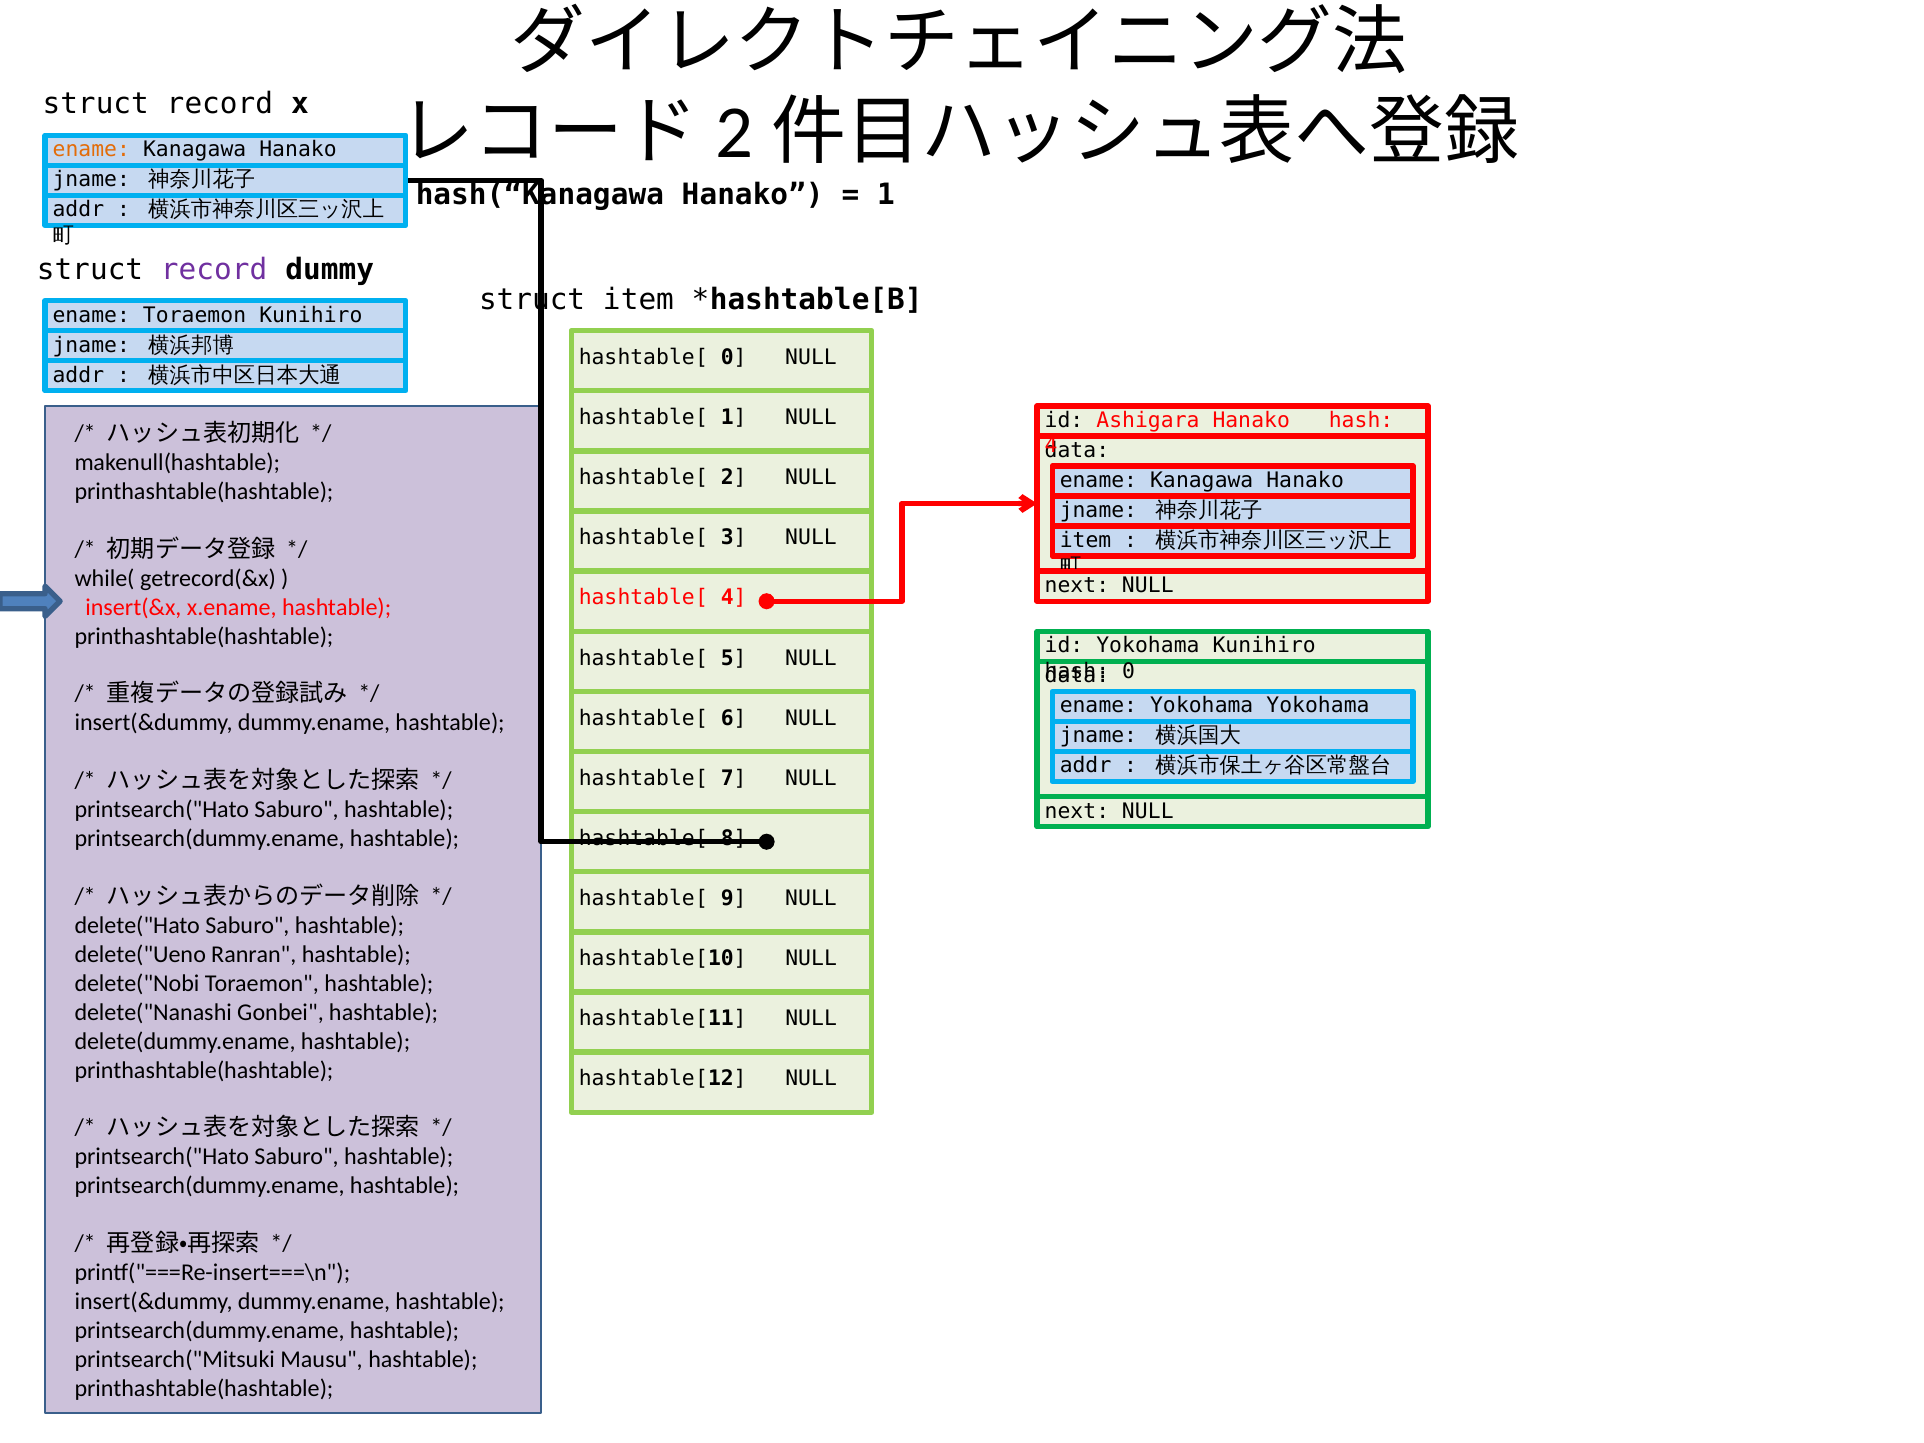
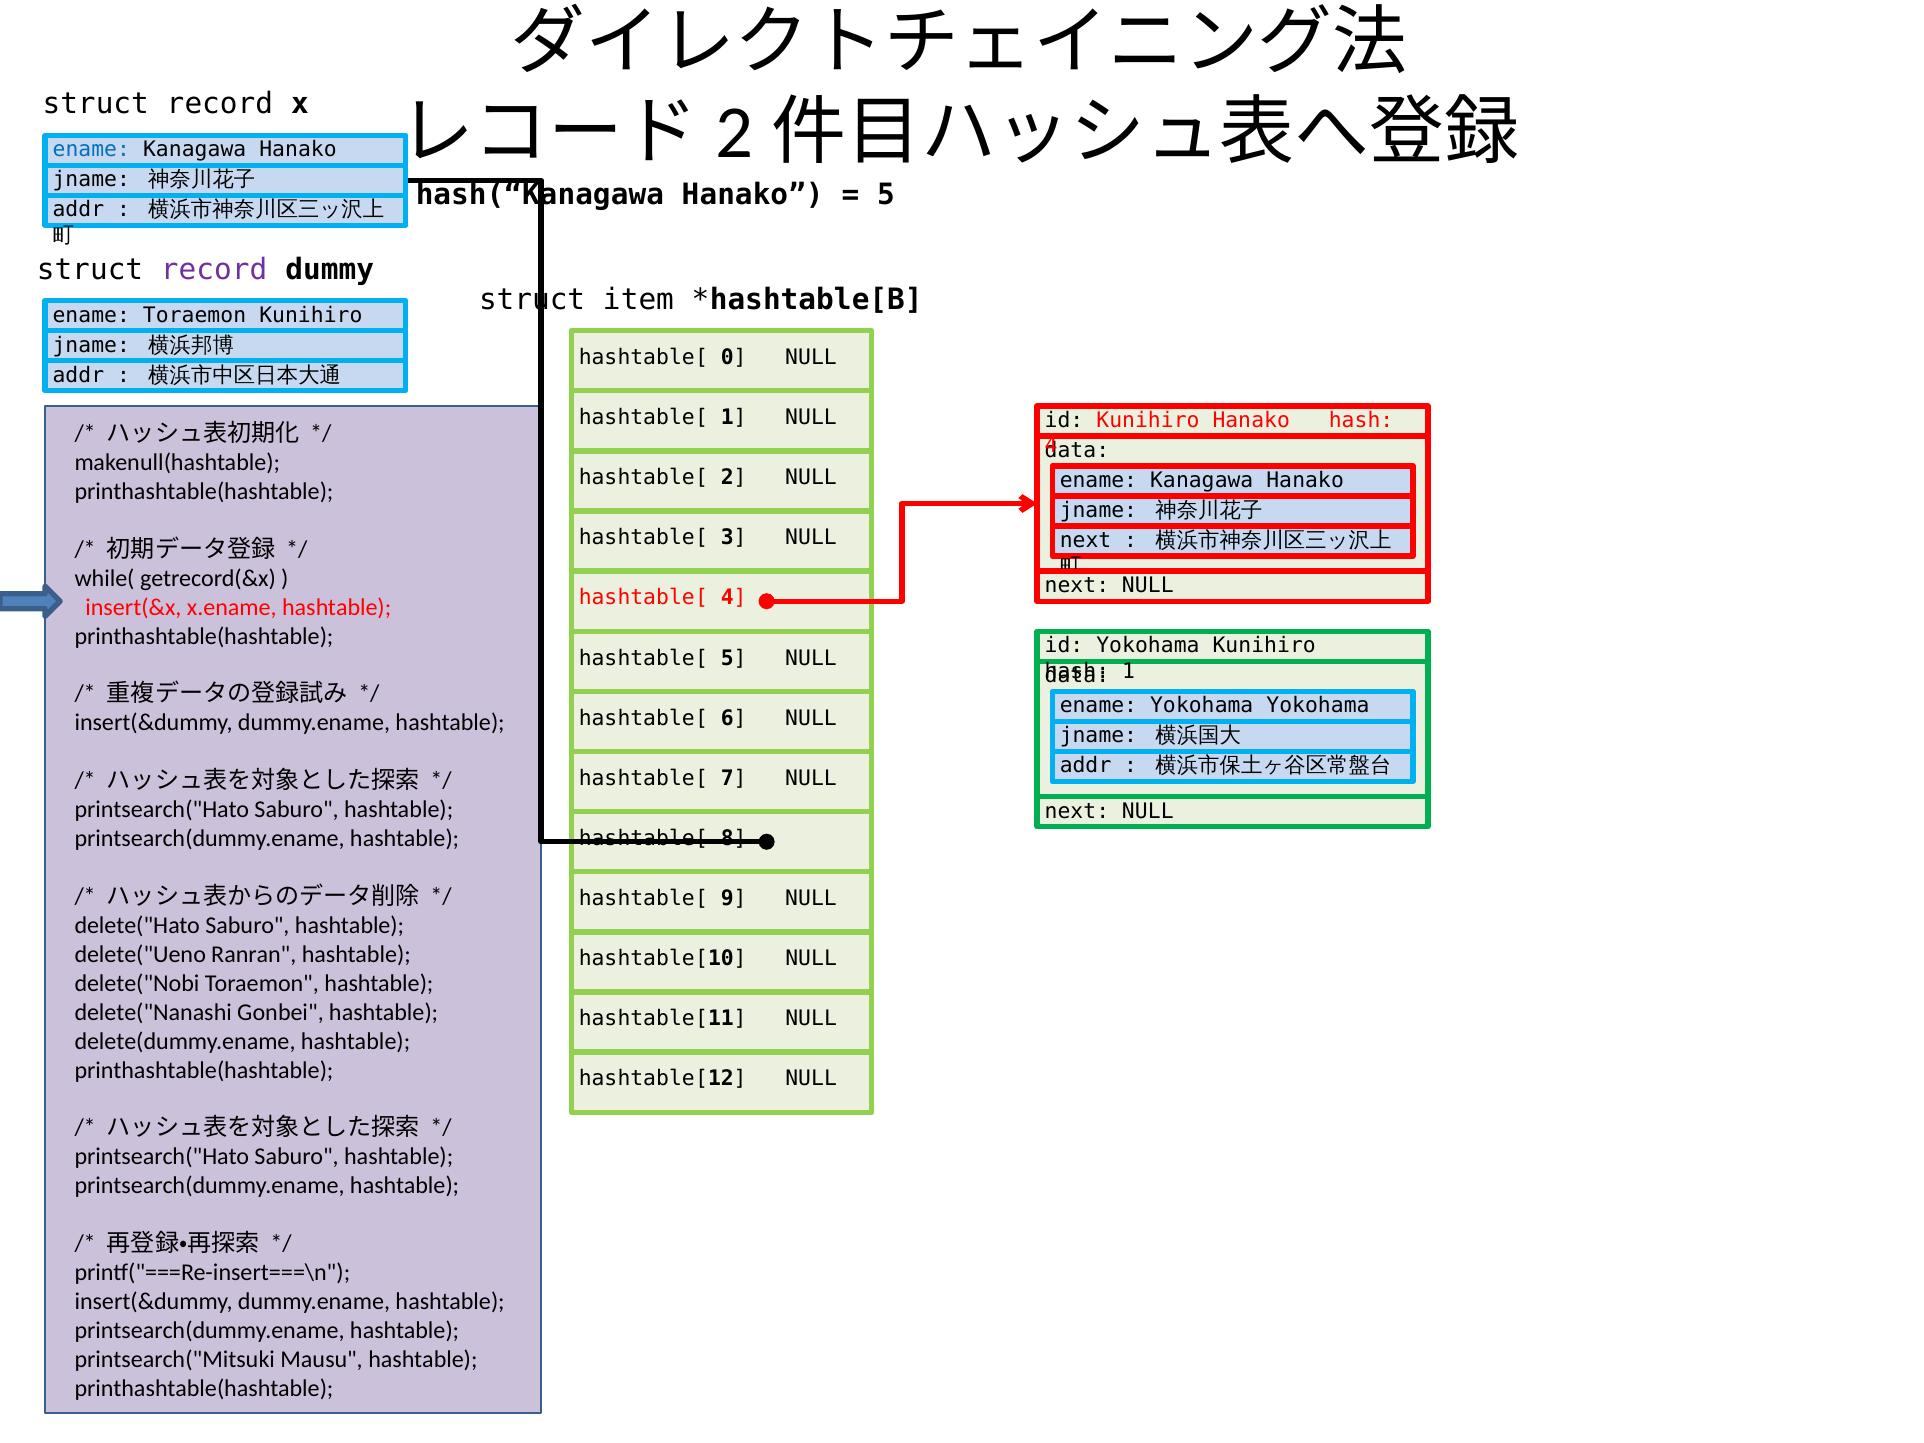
ename colour: orange -> blue (91, 150)
1: 1 -> 5 (886, 194)
id Ashigara: Ashigara -> Kunihiro (1148, 420)
item: item -> next (1086, 540)
0: 0 -> 1 (1129, 671)
